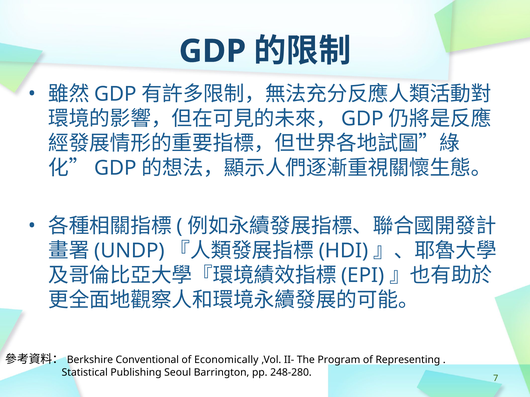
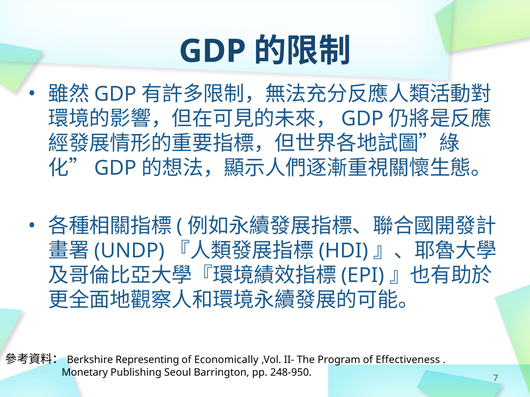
Conventional: Conventional -> Representing (147, 360)
Representing: Representing -> Effectiveness (408, 360)
Statistical: Statistical -> Monetary (85, 373)
248-280: 248-280 -> 248-950 (291, 373)
